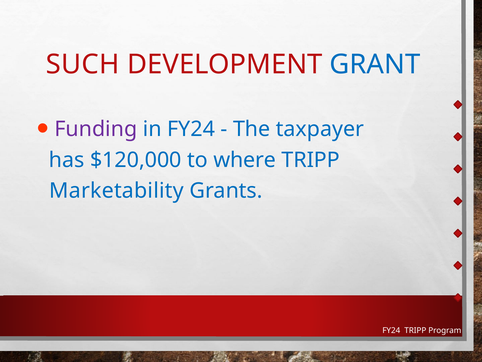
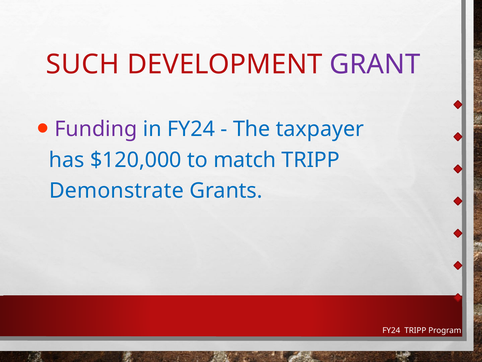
GRANT colour: blue -> purple (375, 64)
where: where -> match (245, 160)
Marketability: Marketability -> Demonstrate (116, 191)
